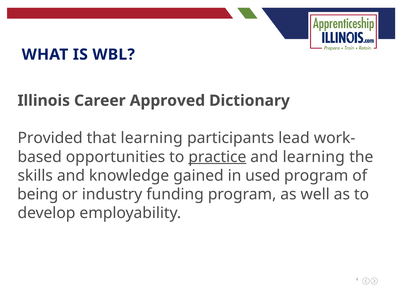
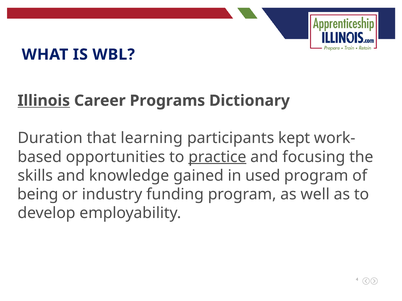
Illinois underline: none -> present (44, 101)
Approved: Approved -> Programs (167, 101)
Provided: Provided -> Duration (50, 138)
lead: lead -> kept (294, 138)
and learning: learning -> focusing (314, 157)
